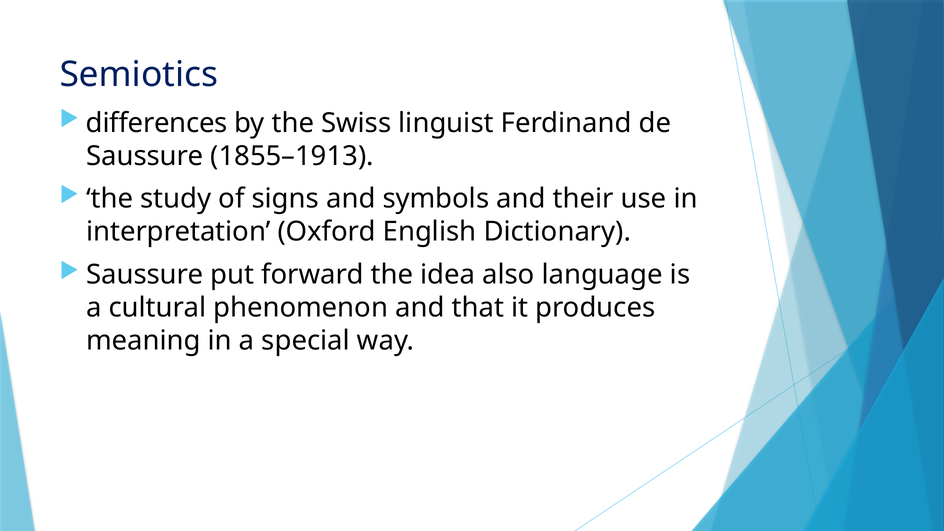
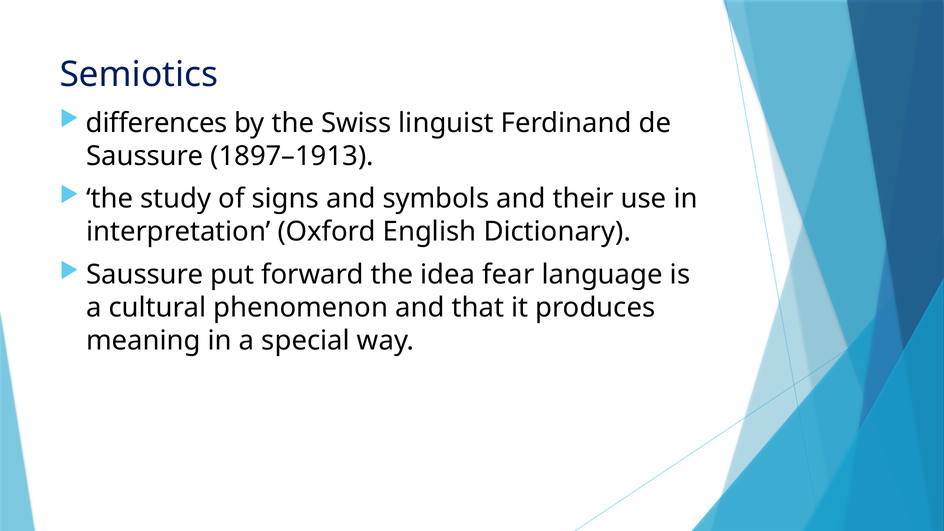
1855–1913: 1855–1913 -> 1897–1913 (292, 156)
also: also -> fear (508, 275)
